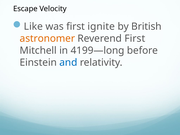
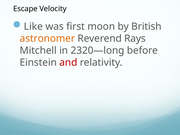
ignite: ignite -> moon (101, 26)
Reverend First: First -> Rays (135, 38)
4199—long: 4199—long -> 2320—long (98, 50)
and colour: blue -> red (68, 62)
